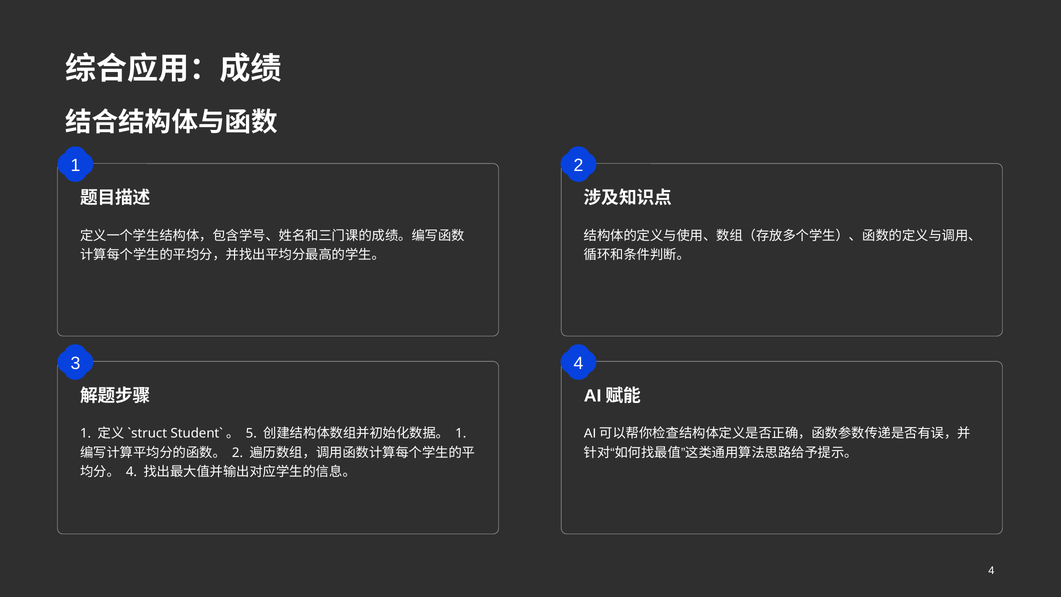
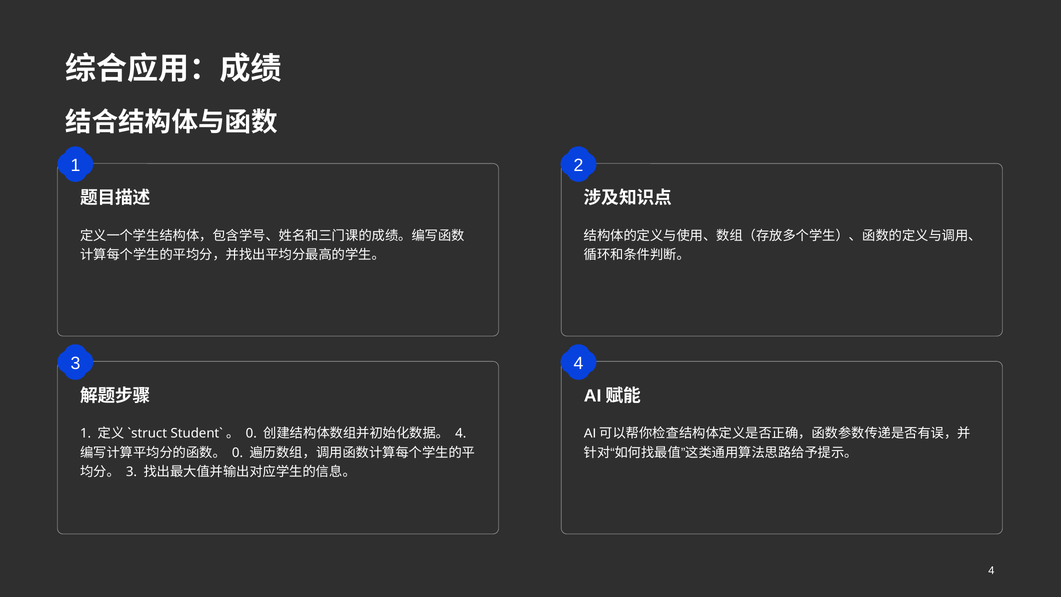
5: 5 -> 0 (251, 433)
1: 1 -> 4 (461, 433)
2: 2 -> 0 (238, 452)
4: 4 -> 3 (131, 472)
